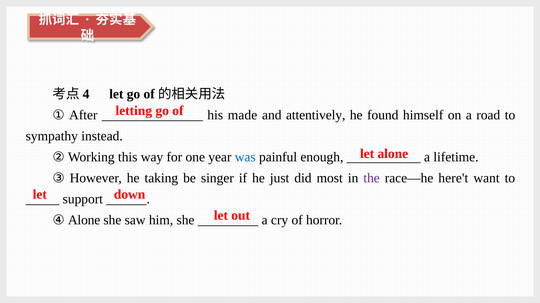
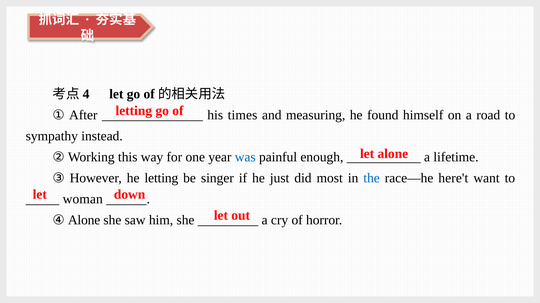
made: made -> times (243, 115)
attentively: attentively -> measuring (316, 115)
he taking: taking -> letting (161, 178)
the colour: purple -> blue (372, 178)
support: support -> woman (83, 199)
